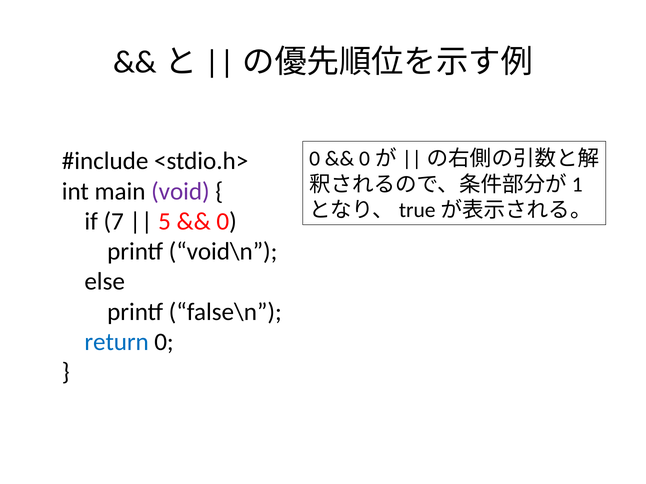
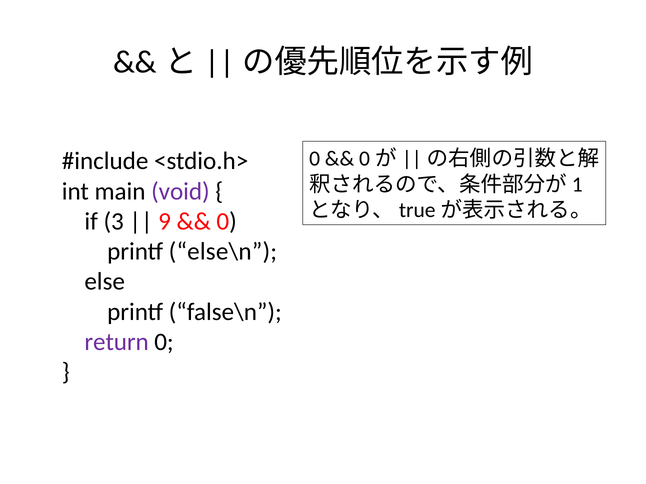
7: 7 -> 3 (114, 222)
5: 5 -> 9 (165, 222)
void\n: void\n -> else\n (223, 252)
return colour: blue -> purple (117, 342)
